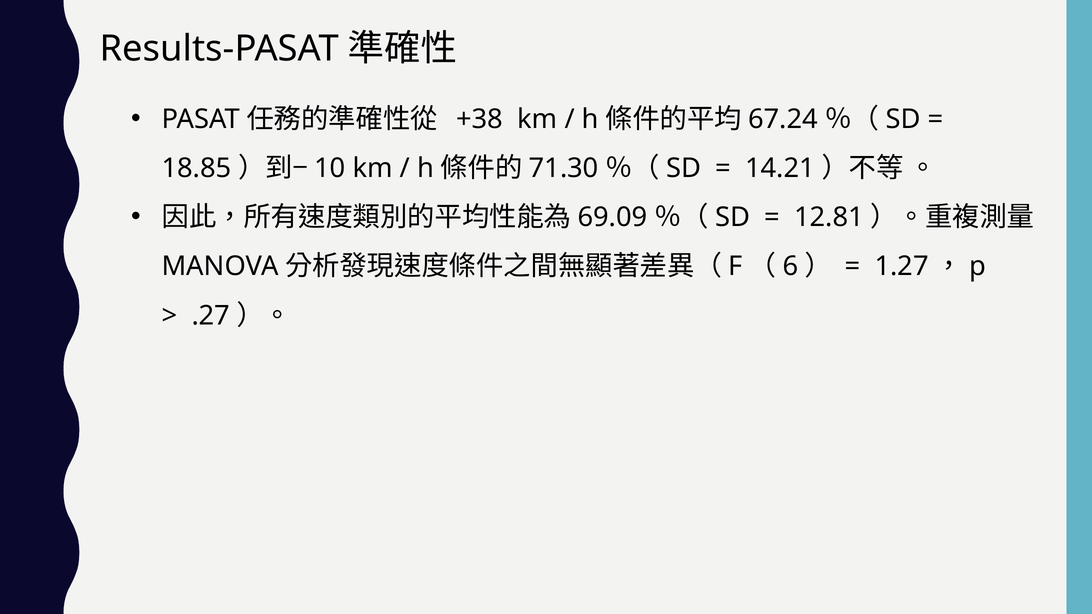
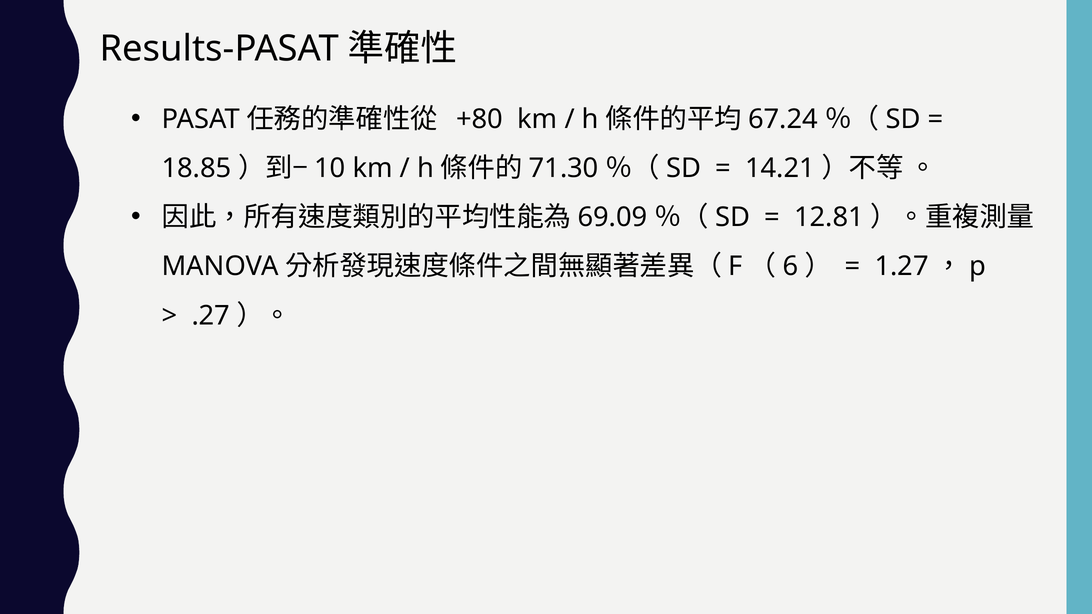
+38: +38 -> +80 (480, 119)
